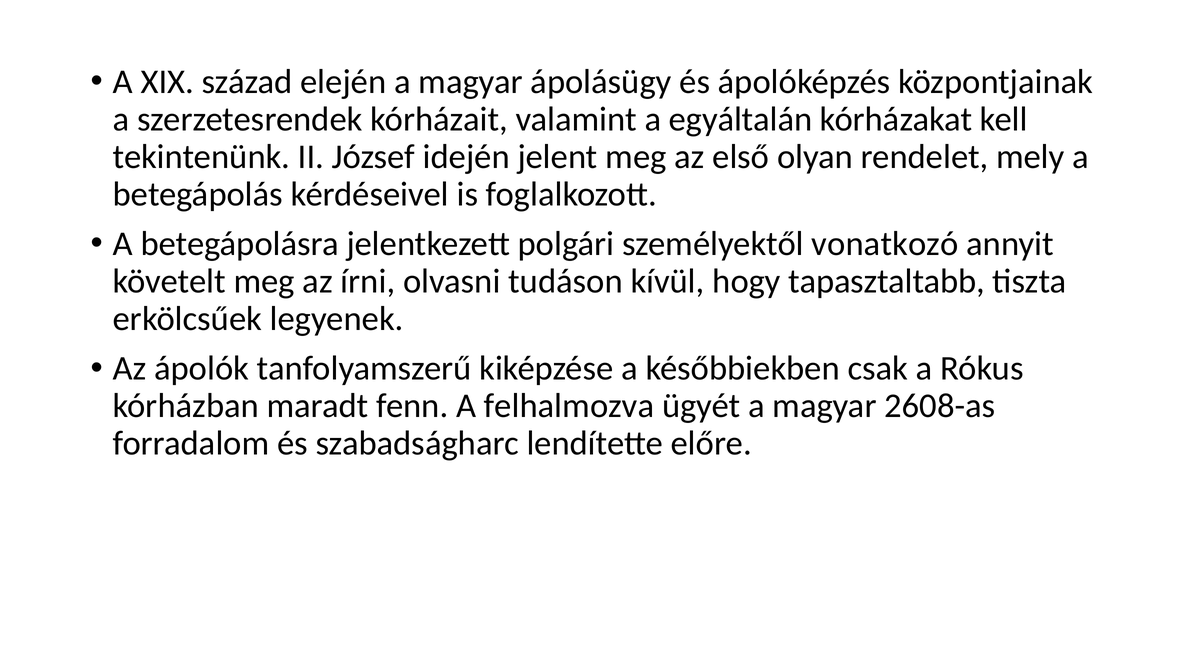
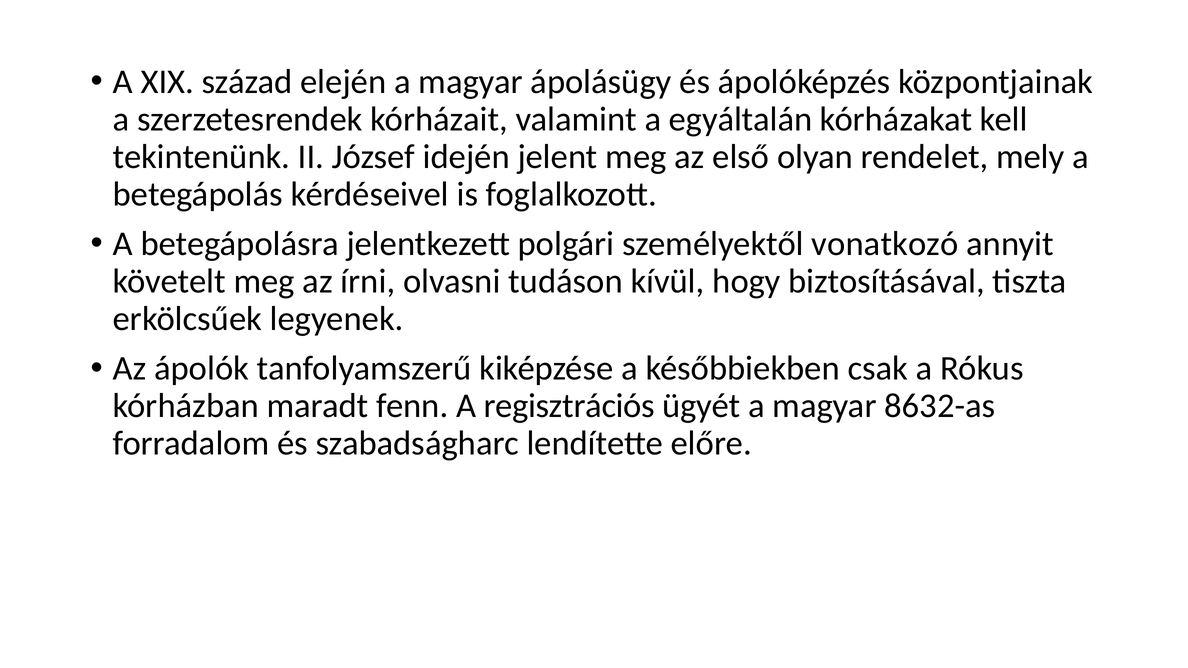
tapasztaltabb: tapasztaltabb -> biztosításával (887, 281)
felhalmozva: felhalmozva -> regisztrációs (569, 406)
2608-as: 2608-as -> 8632-as (940, 406)
